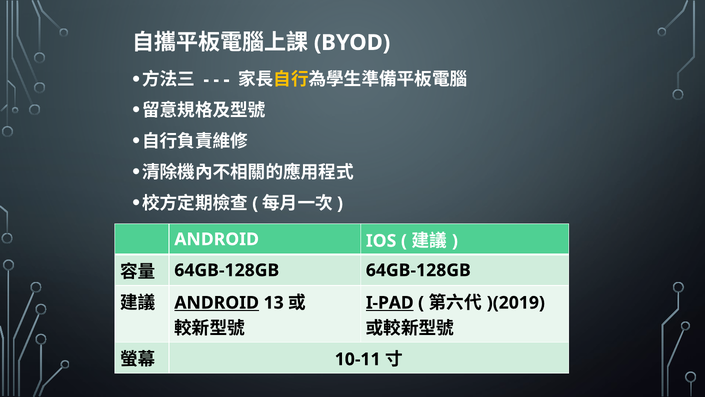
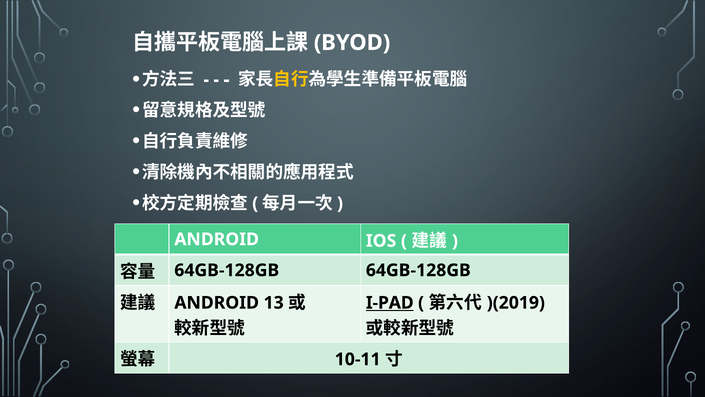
ANDROID underline: present -> none (217, 302)
